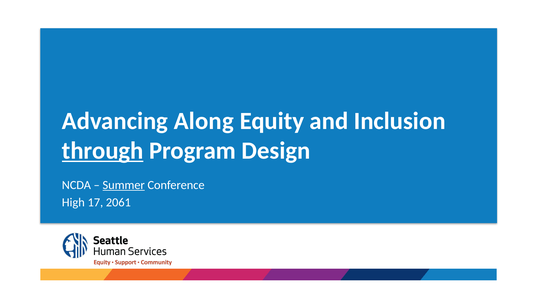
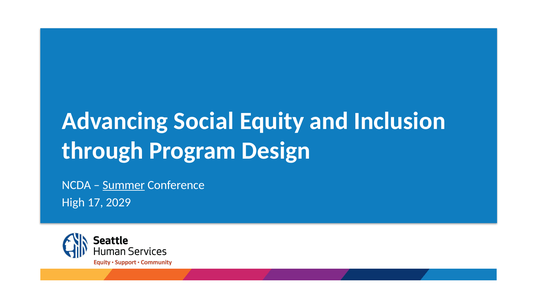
Along: Along -> Social (204, 121)
through underline: present -> none (103, 151)
2061: 2061 -> 2029 (118, 202)
